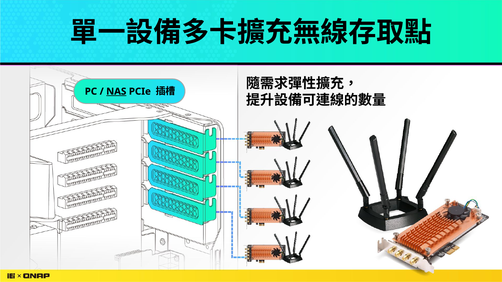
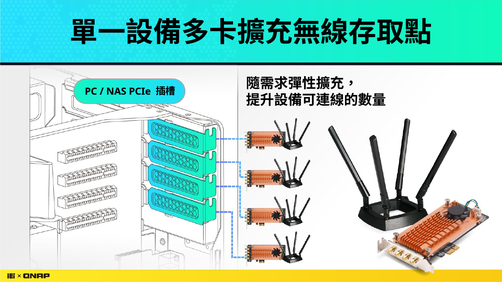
NAS underline: present -> none (116, 92)
